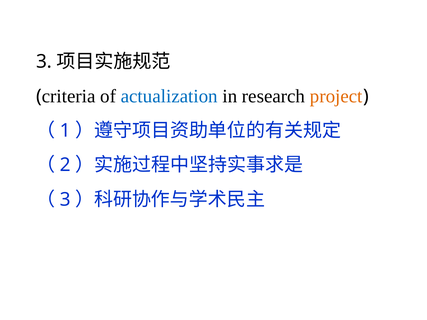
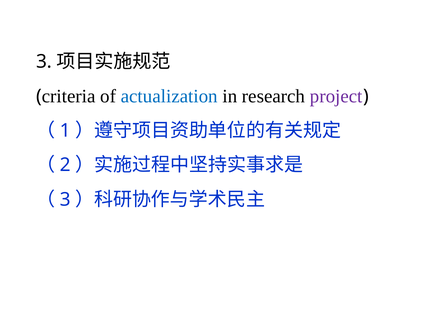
project colour: orange -> purple (336, 96)
